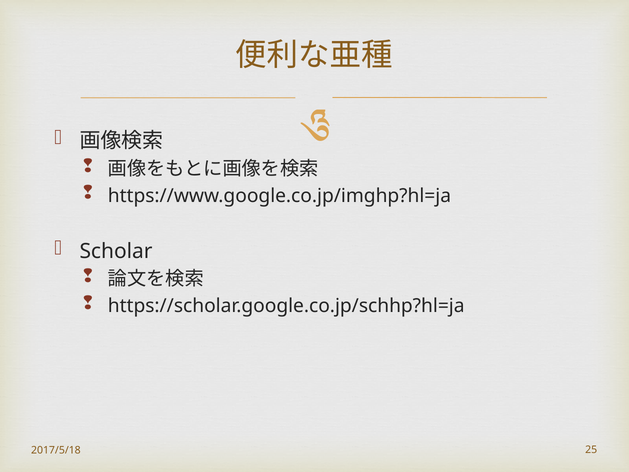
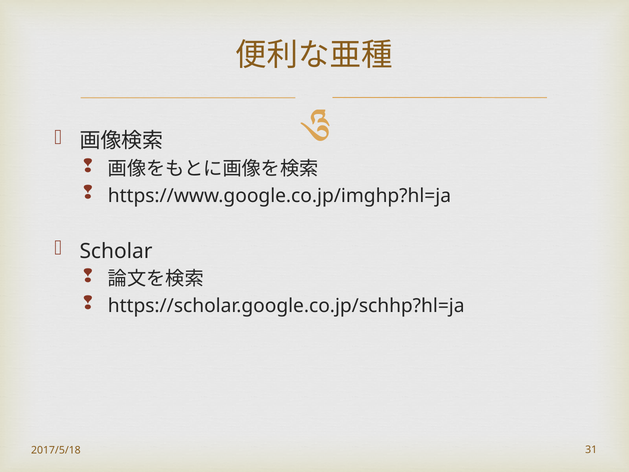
25: 25 -> 31 (591, 449)
